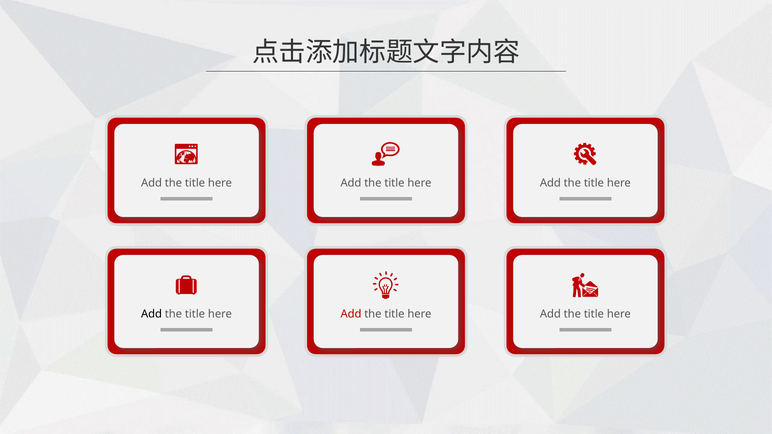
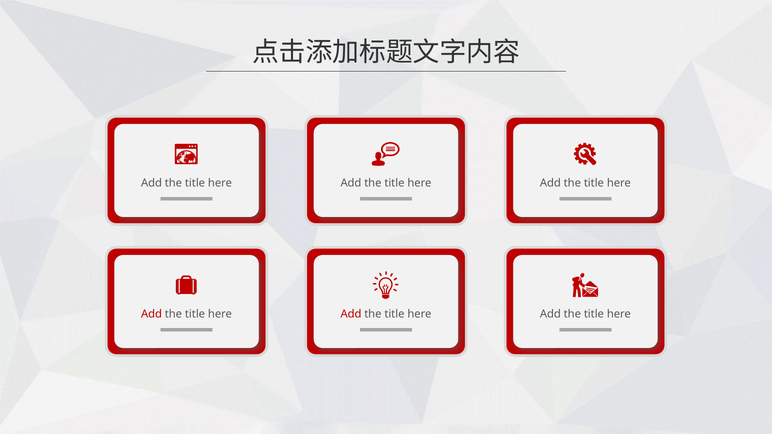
Add colour: black -> red (152, 314)
